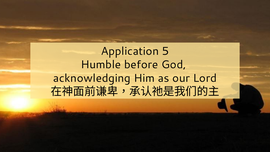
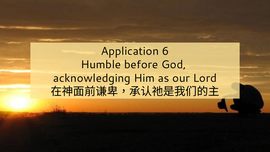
5: 5 -> 6 (166, 51)
